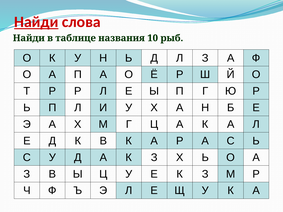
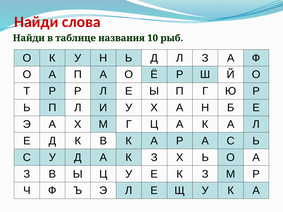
Найди underline: present -> none (36, 22)
